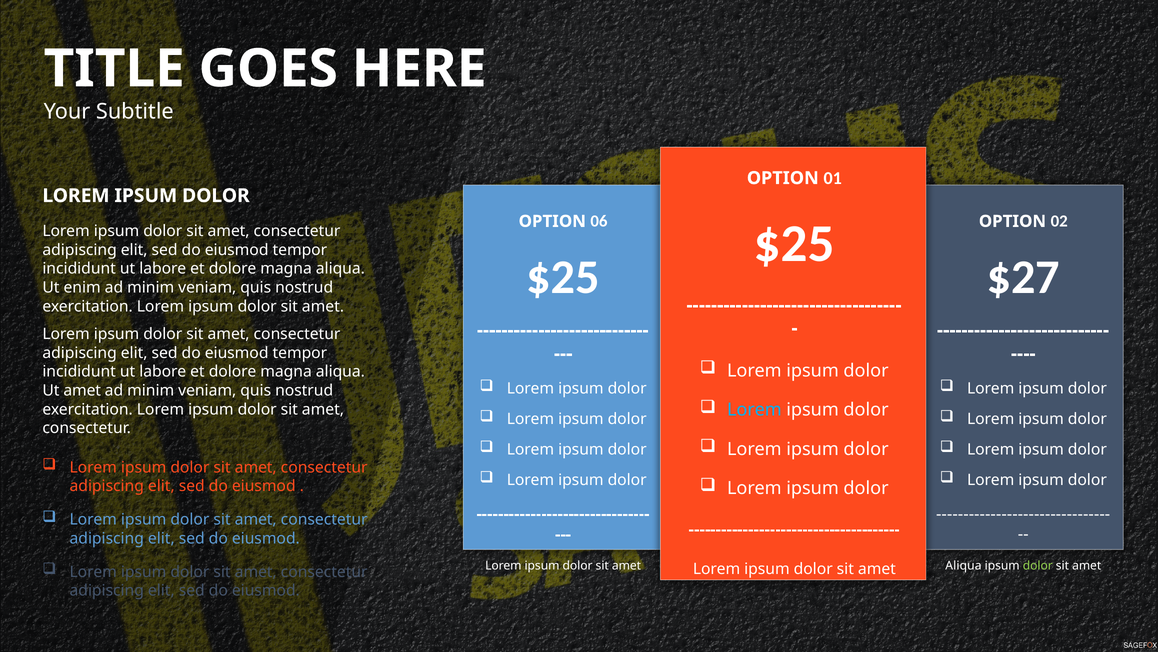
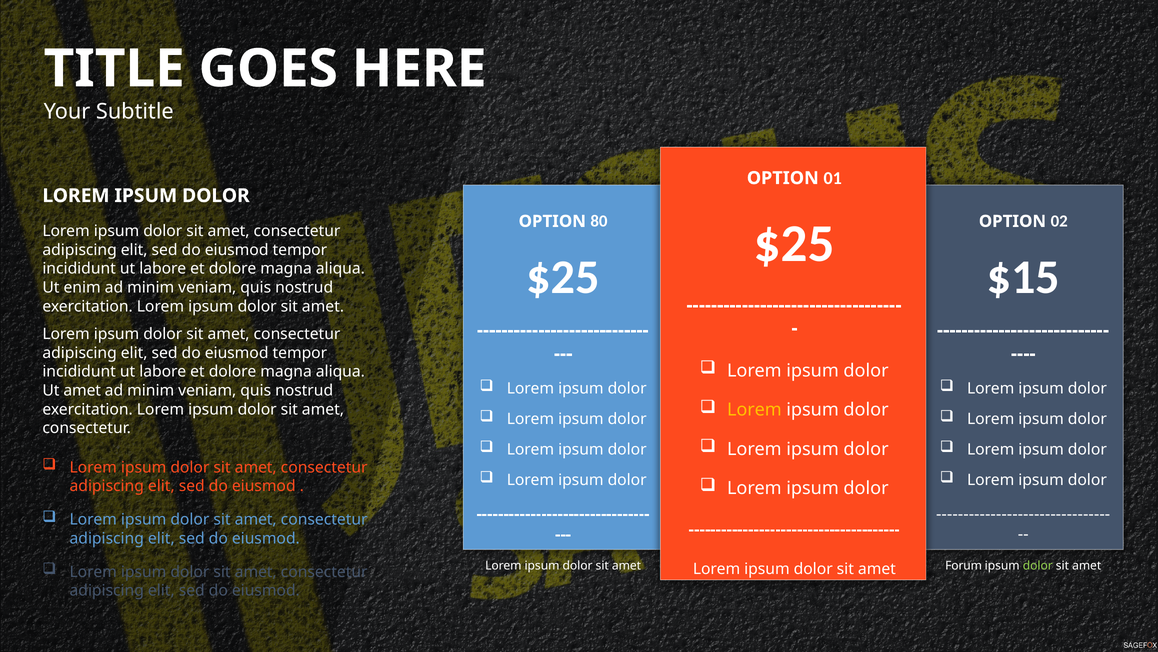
06: 06 -> 80 (599, 221)
$27: $27 -> $15 (1023, 277)
Lorem colour: light blue -> yellow (754, 410)
Aliqua: Aliqua -> Forum (964, 565)
